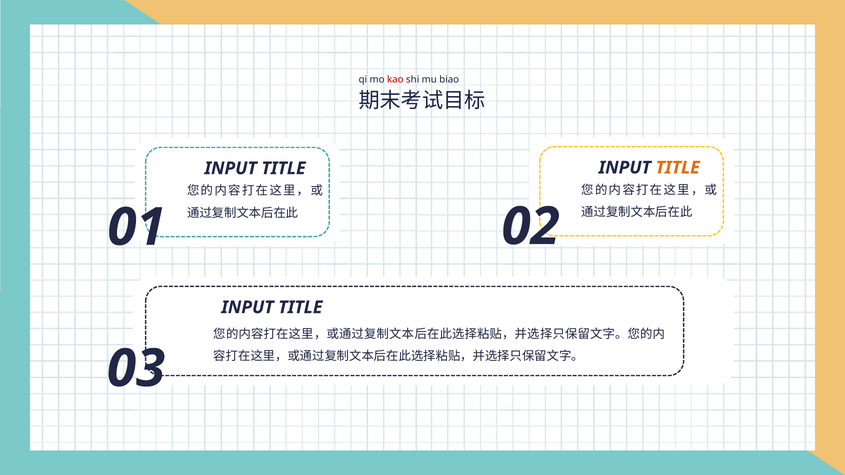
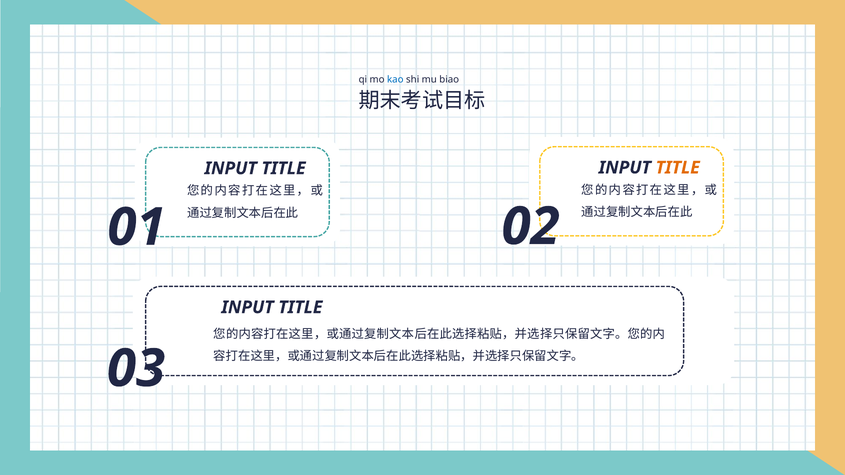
kao colour: red -> blue (395, 80)
